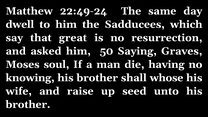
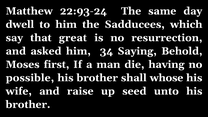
22:49-24: 22:49-24 -> 22:93-24 (83, 11)
50: 50 -> 34 (106, 51)
Graves: Graves -> Behold (182, 51)
soul: soul -> first (56, 64)
knowing: knowing -> possible (30, 78)
